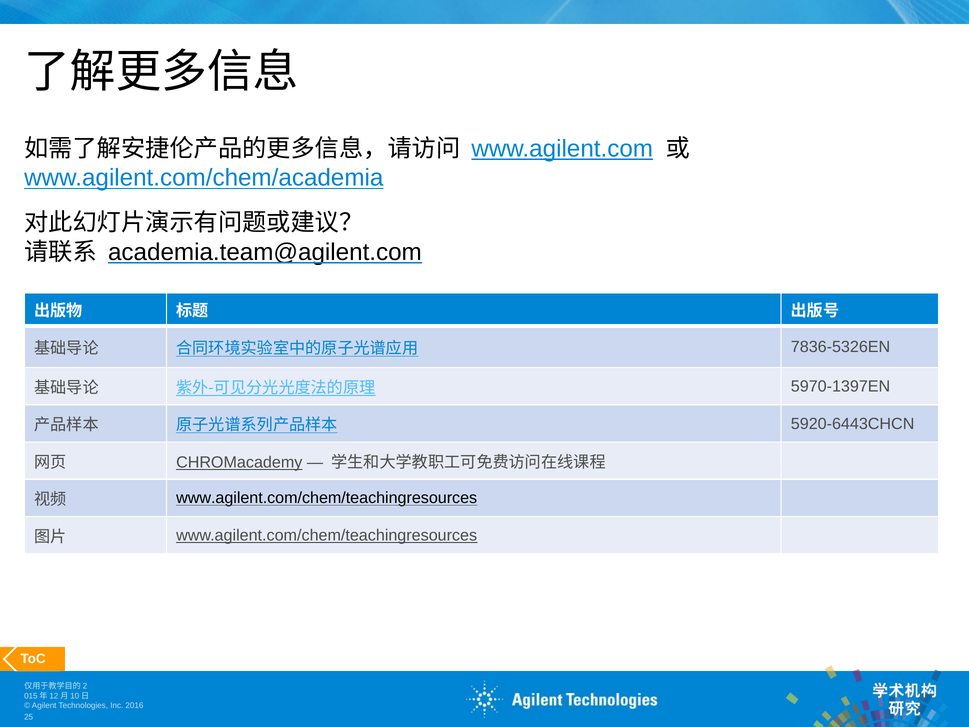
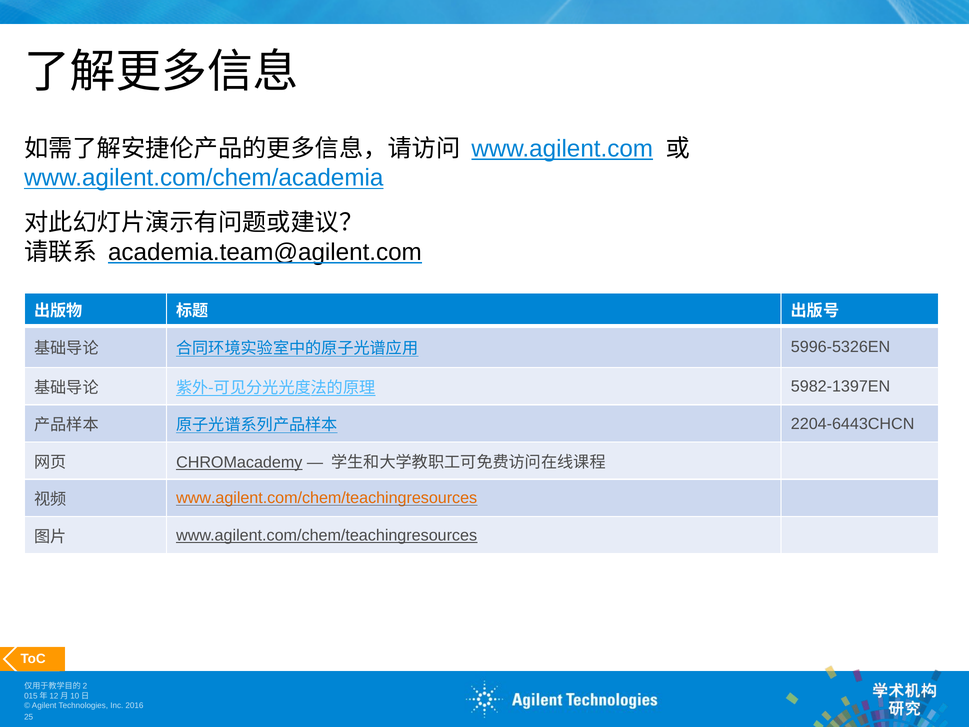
7836-5326EN: 7836-5326EN -> 5996-5326EN (841, 347)
5970-1397EN: 5970-1397EN -> 5982-1397EN (841, 386)
5920-6443CHCN: 5920-6443CHCN -> 2204-6443CHCN (853, 424)
www.agilent.com/chem/teachingresources colour: black -> orange (327, 498)
